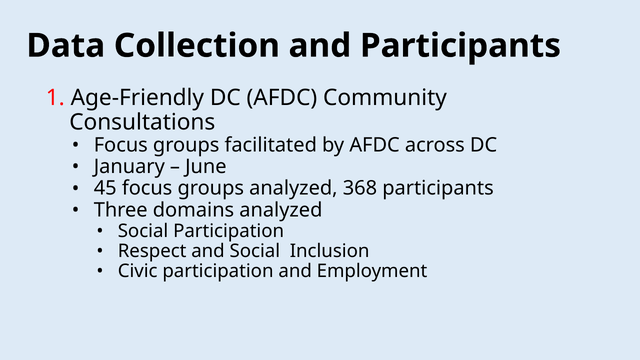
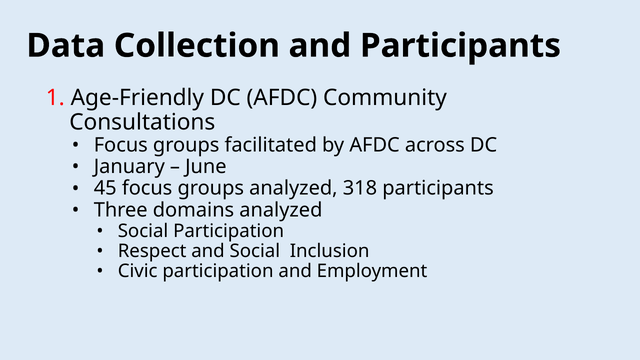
368: 368 -> 318 (360, 188)
